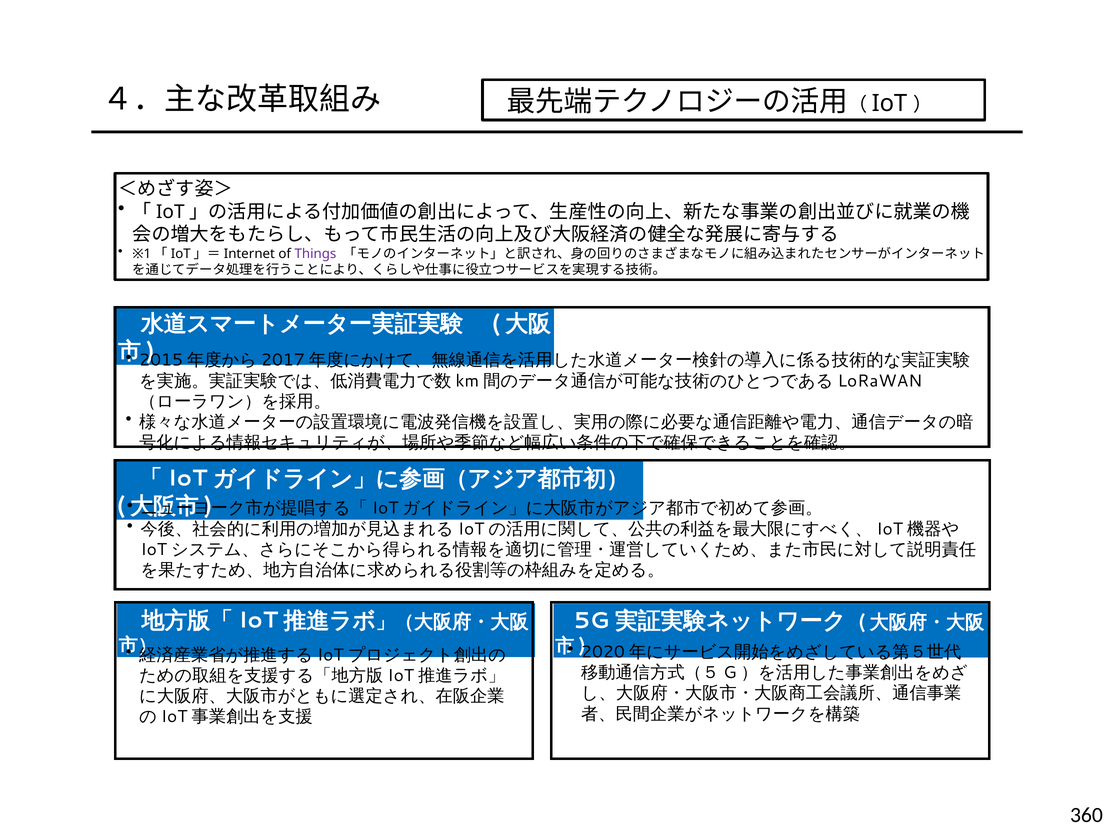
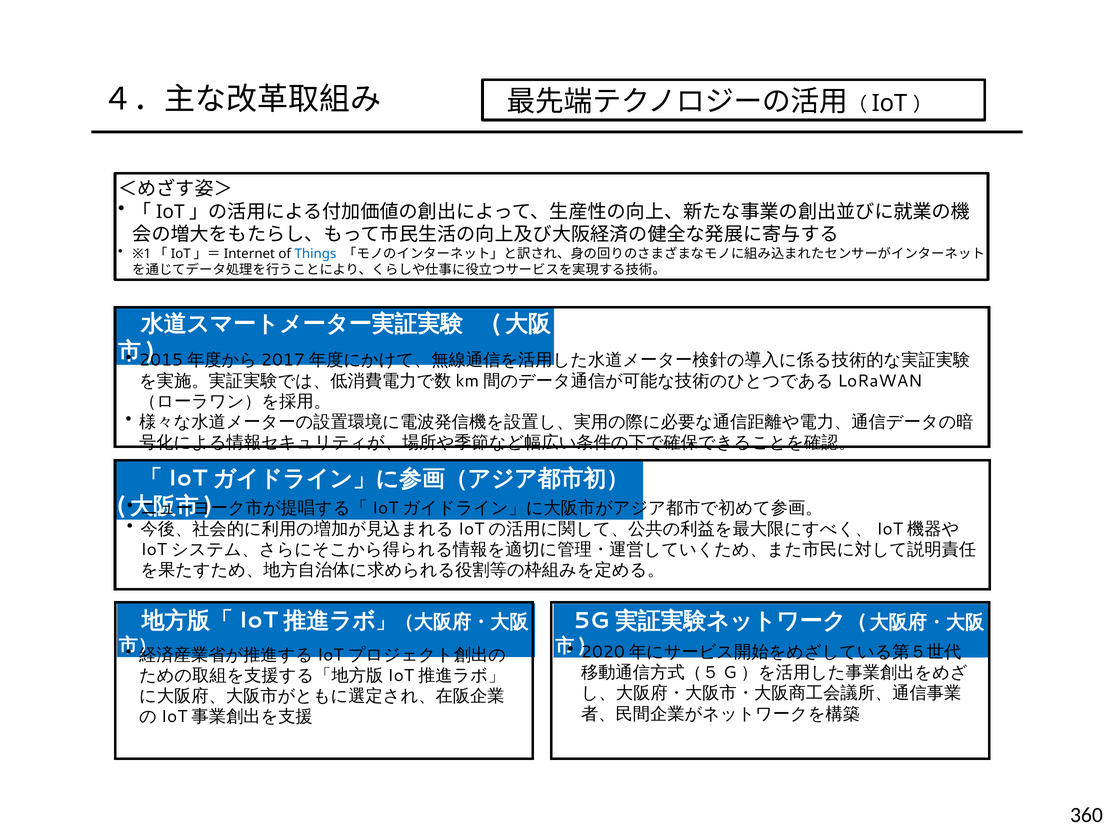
Things colour: purple -> blue (315, 254)
